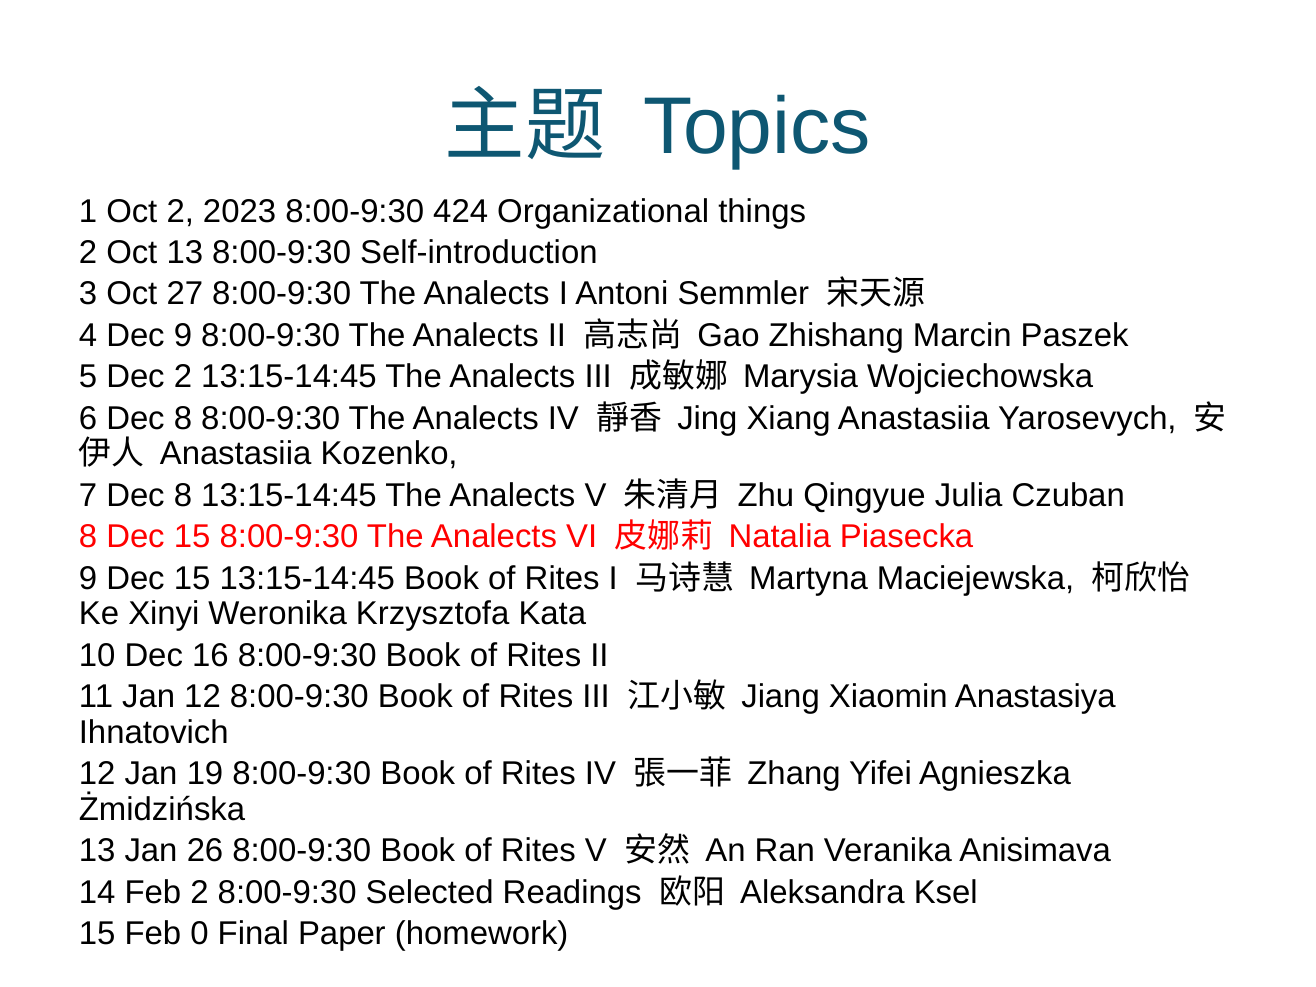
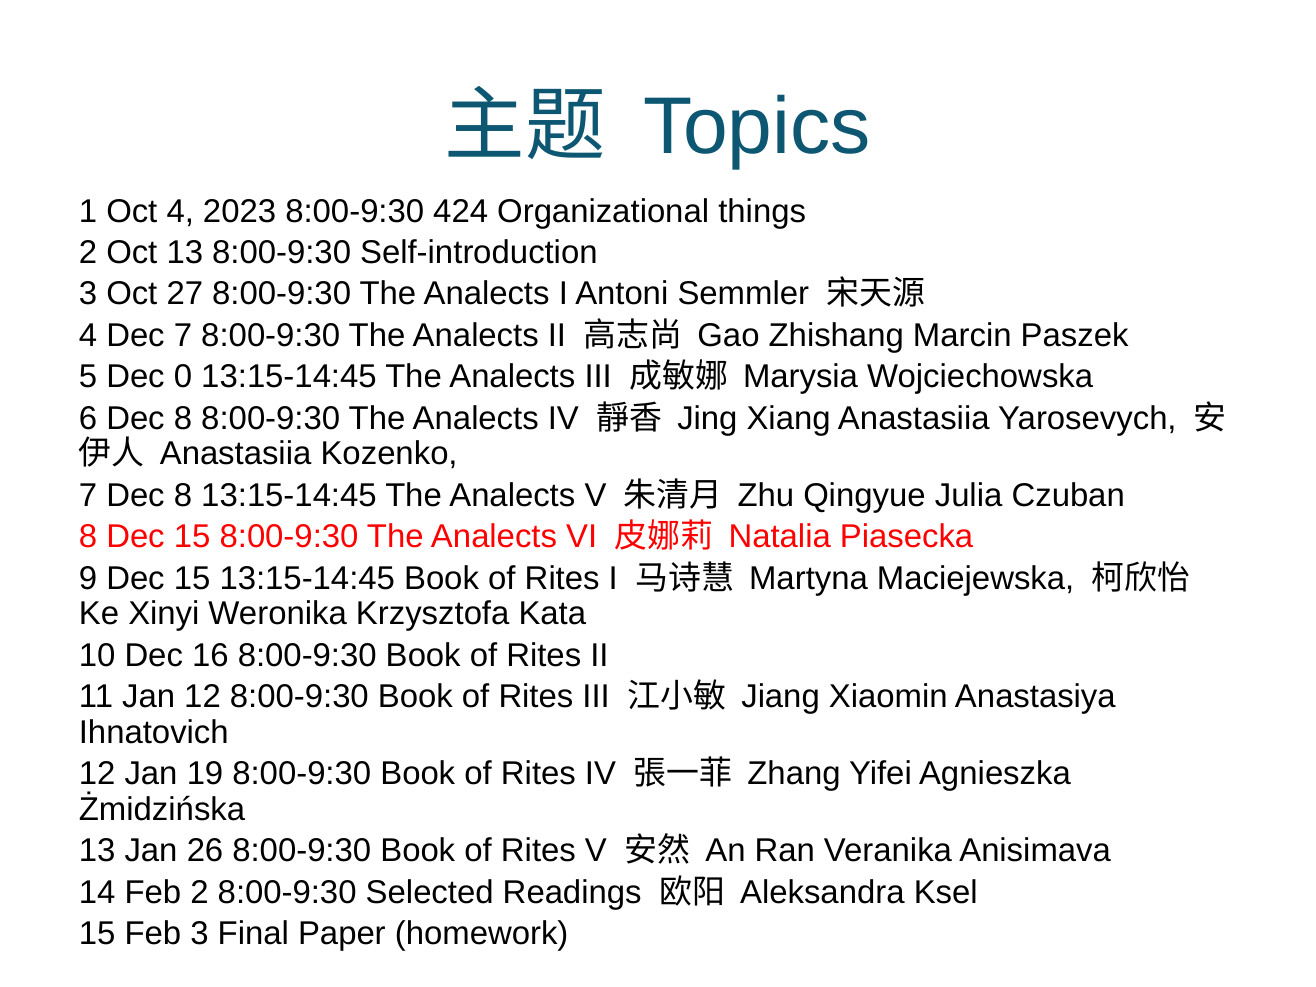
Oct 2: 2 -> 4 (180, 211)
Dec 9: 9 -> 7 (183, 336)
Dec 2: 2 -> 0 (183, 377)
Feb 0: 0 -> 3 (199, 934)
